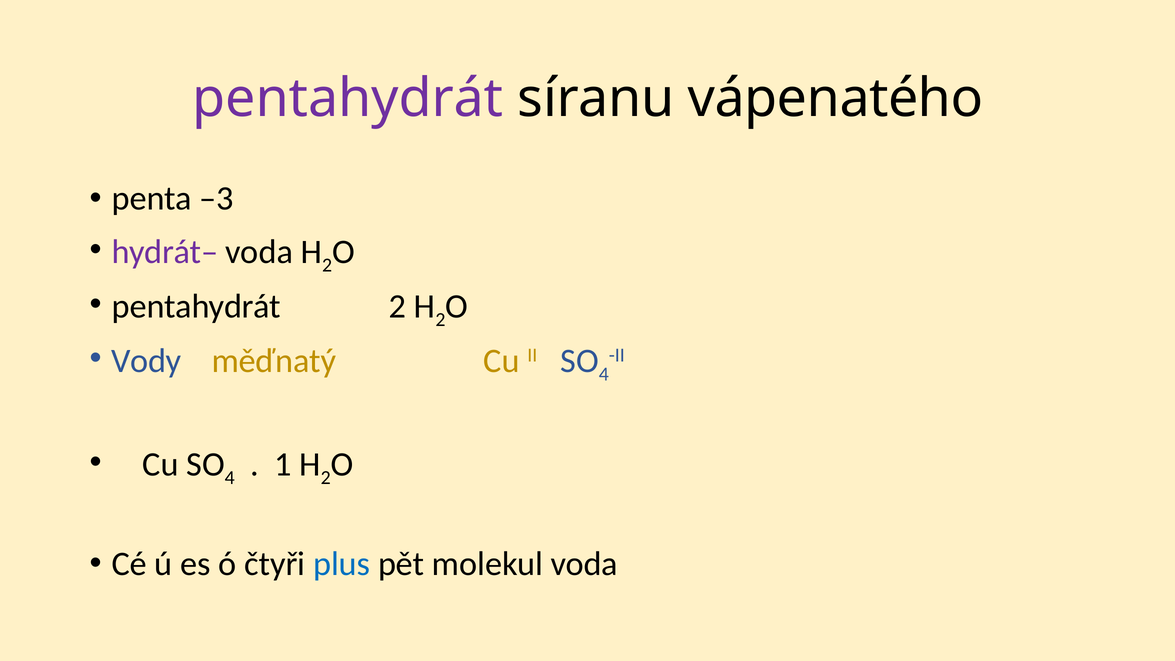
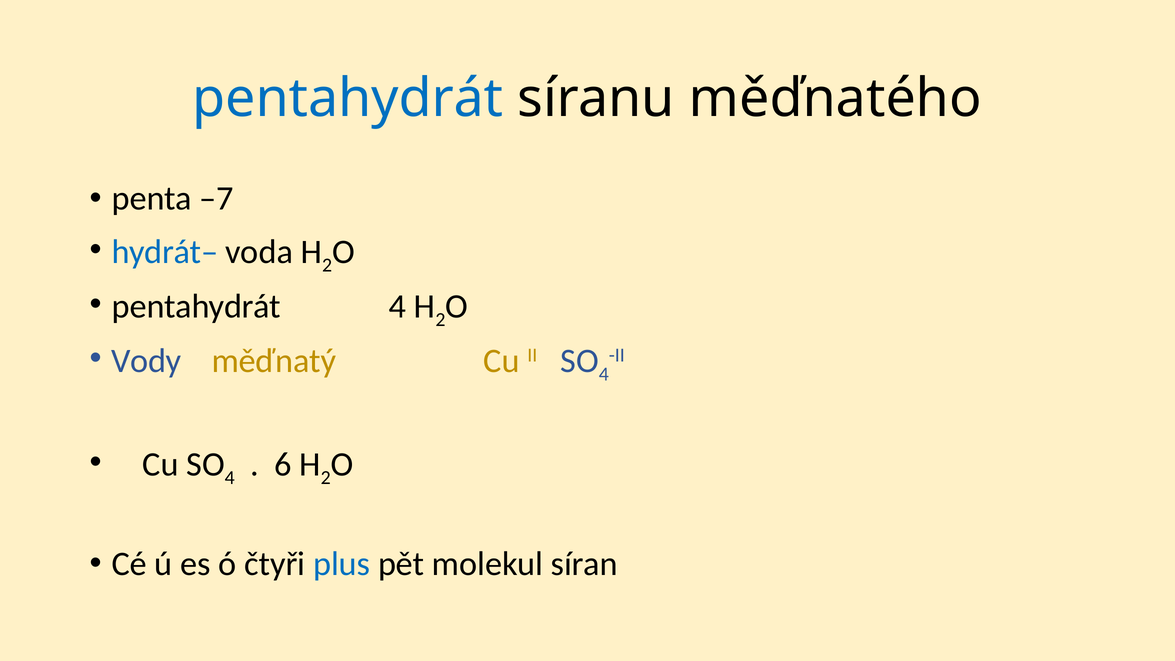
pentahydrát colour: purple -> blue (348, 99)
vápenatého: vápenatého -> měďnatého (835, 99)
–3: –3 -> –7 (217, 199)
hydrát– colour: purple -> blue (165, 252)
pentahydrát 2: 2 -> 4 (398, 306)
1: 1 -> 6 (283, 464)
molekul voda: voda -> síran (584, 564)
